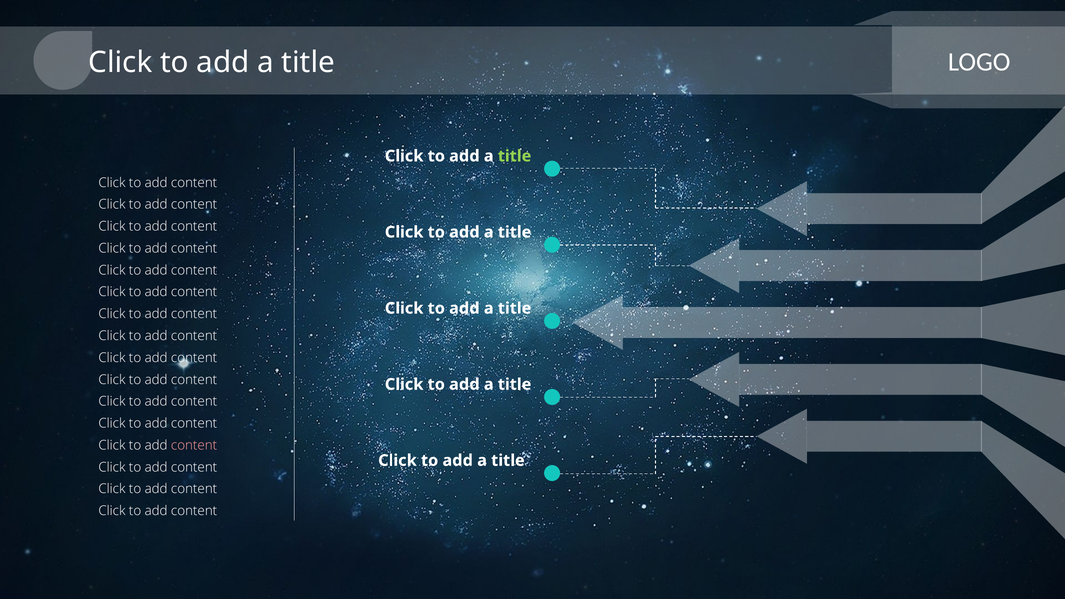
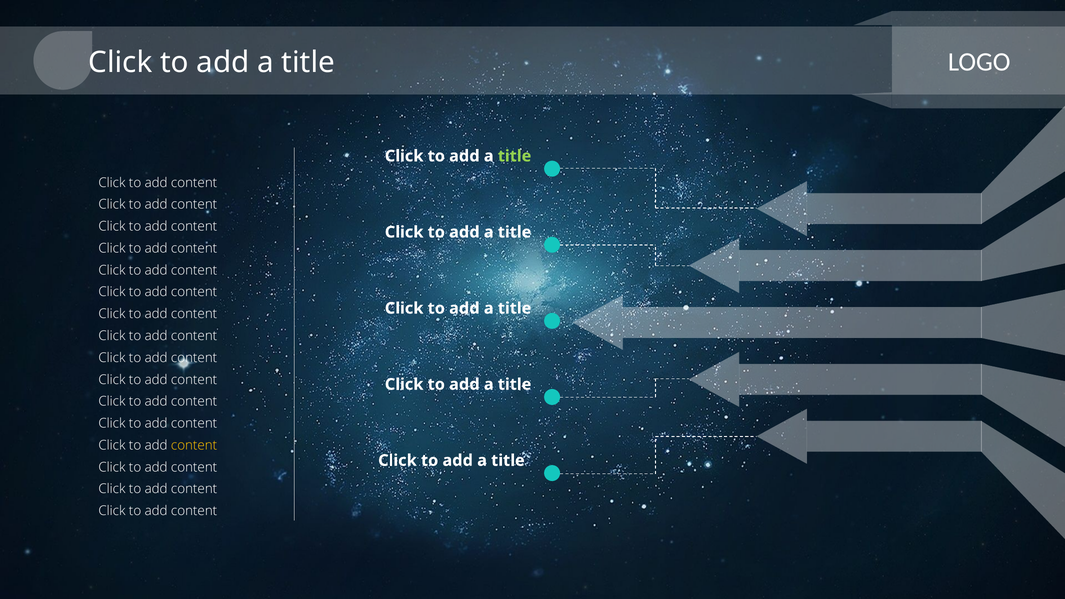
content colour: pink -> yellow (194, 445)
